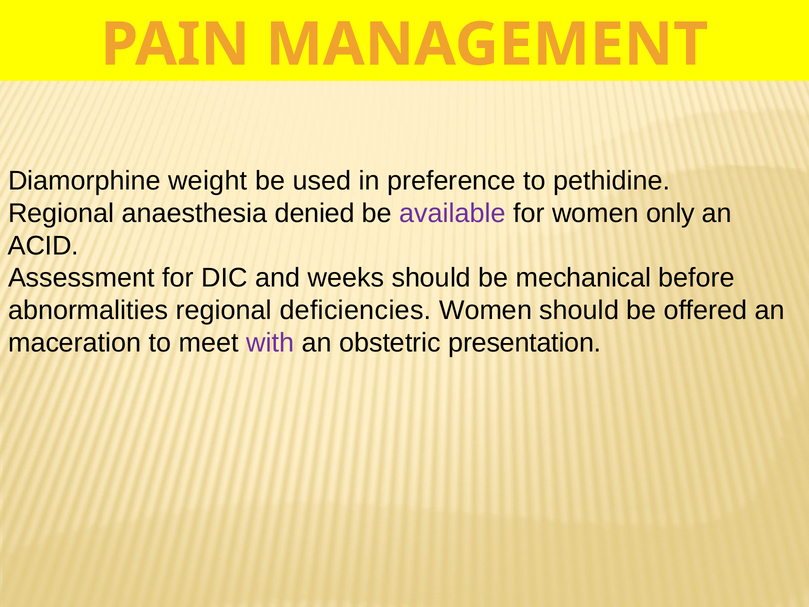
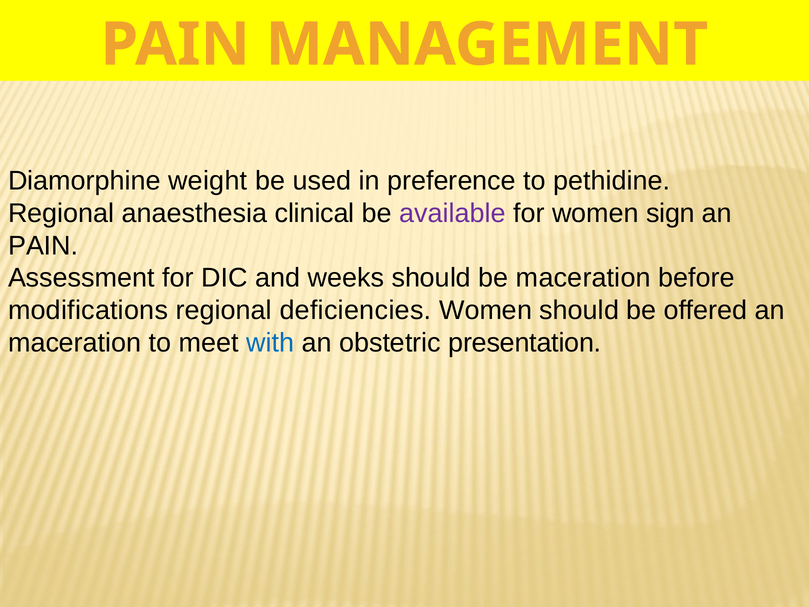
denied: denied -> clinical (315, 213)
only: only -> sign (670, 213)
ACID: ACID -> PAIN (43, 246)
be mechanical: mechanical -> maceration (583, 278)
abnormalities: abnormalities -> modifications (88, 310)
with colour: purple -> blue (270, 343)
